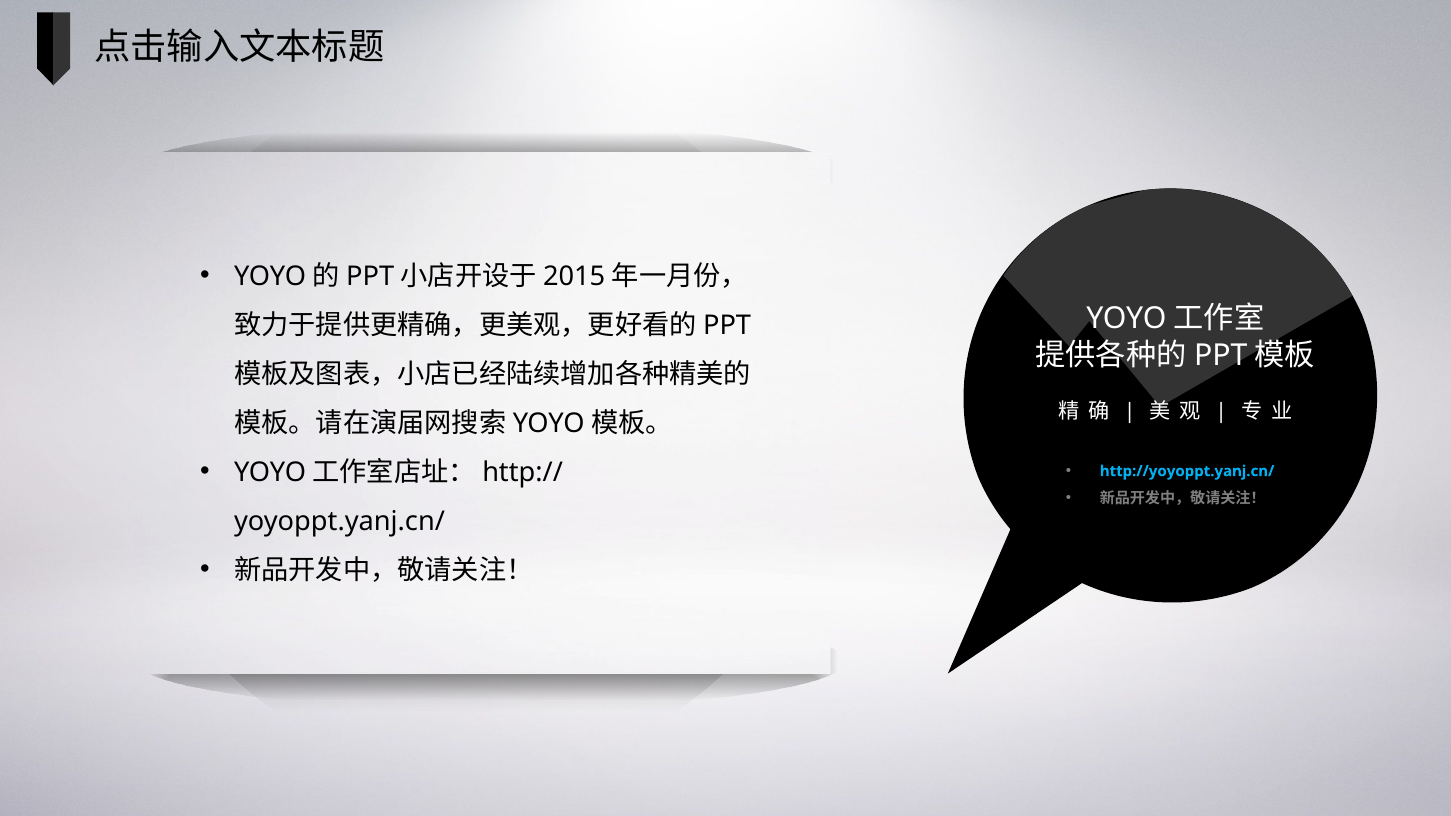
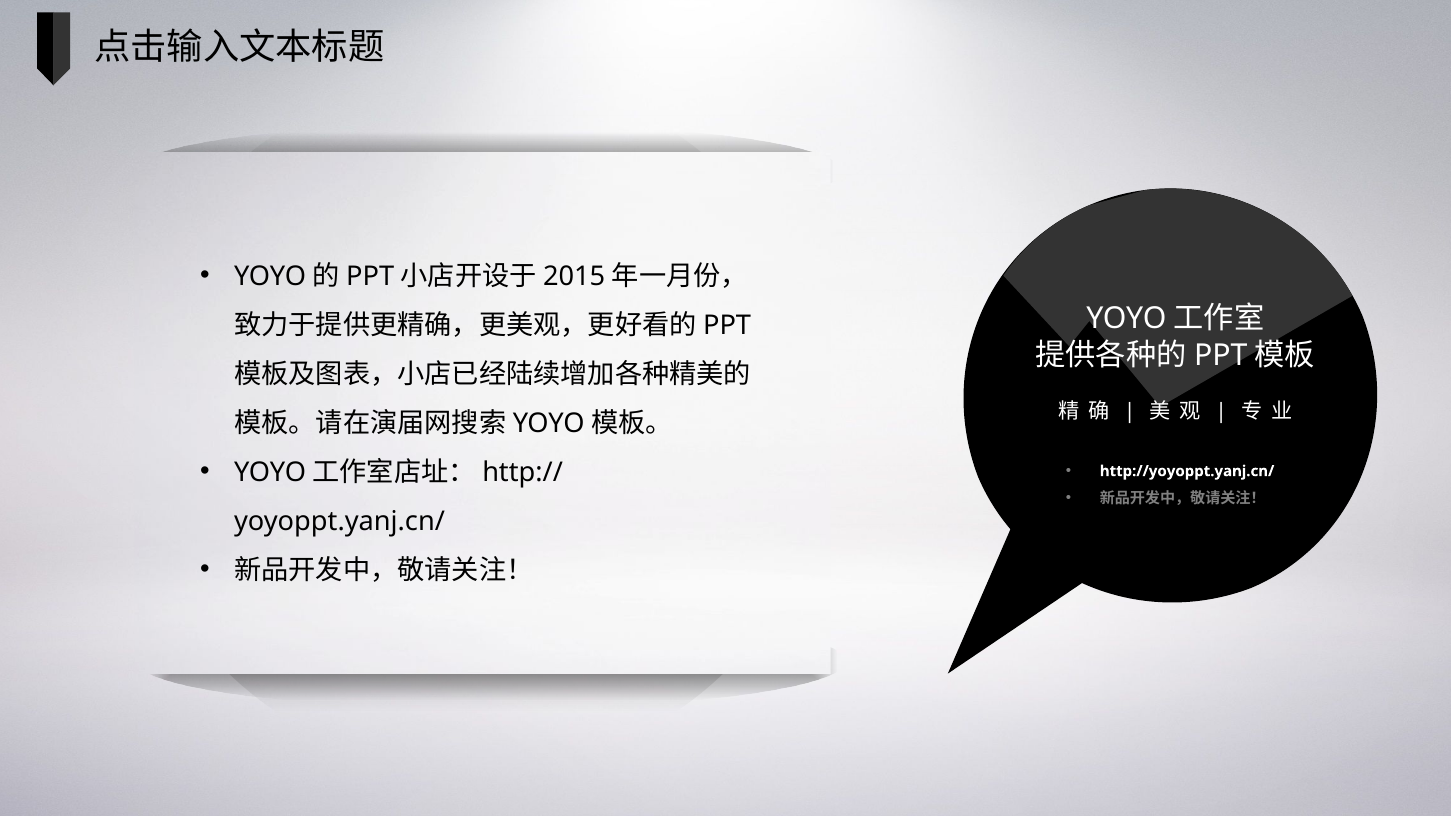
http://yoyoppt.yanj.cn/ colour: light blue -> white (1187, 471)
